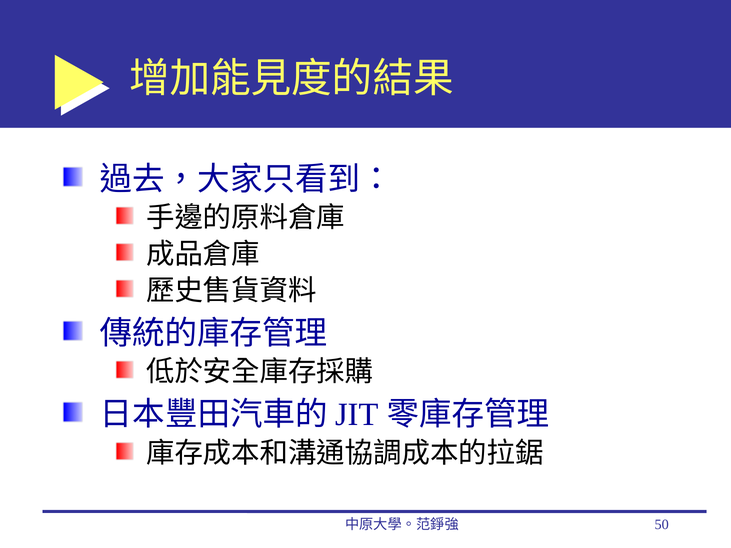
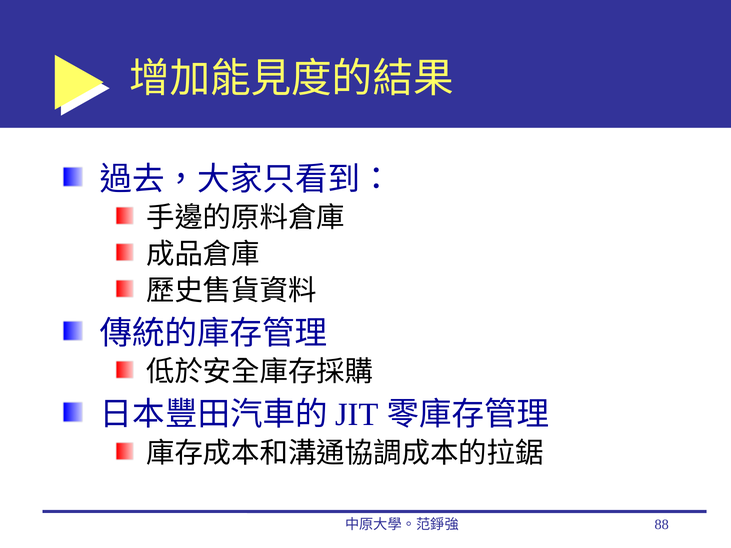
50: 50 -> 88 (662, 525)
